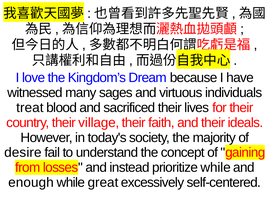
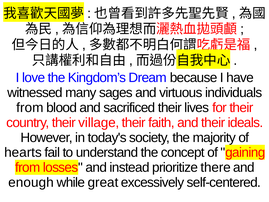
treat: treat -> from (30, 108)
desire: desire -> hearts (23, 152)
prioritize while: while -> there (216, 167)
